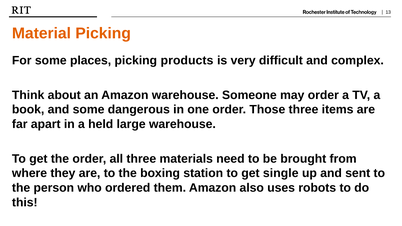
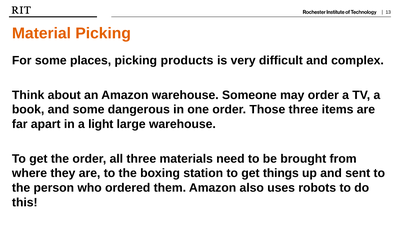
held: held -> light (101, 124)
single: single -> things (281, 173)
